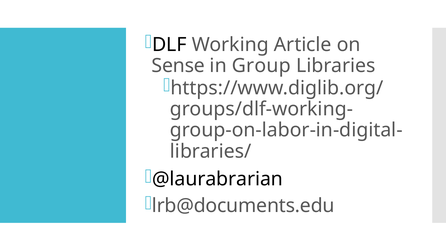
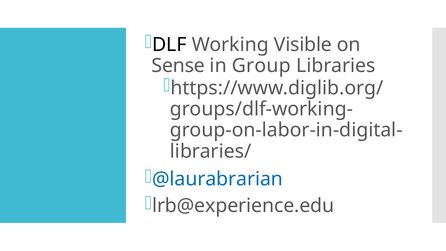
Article: Article -> Visible (303, 45)
@laurabrarian colour: black -> blue (218, 179)
lrb@documents.edu: lrb@documents.edu -> lrb@experience.edu (243, 206)
